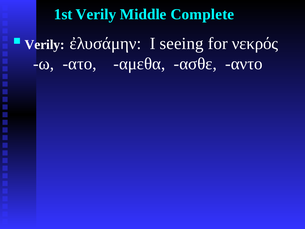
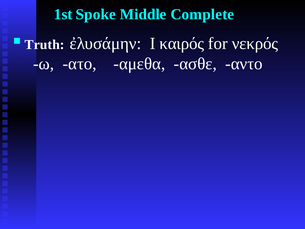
1st Verily: Verily -> Spoke (96, 14)
Verily: Verily -> Truth (45, 44)
seeing: seeing -> καιρός (182, 43)
